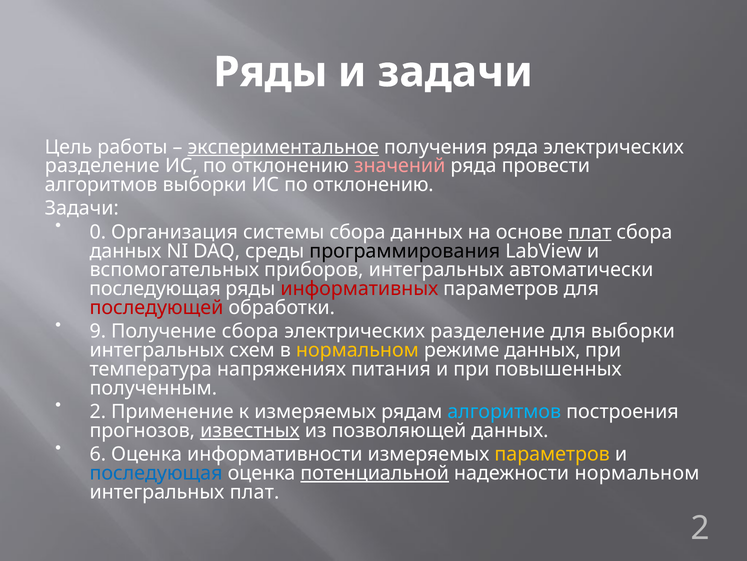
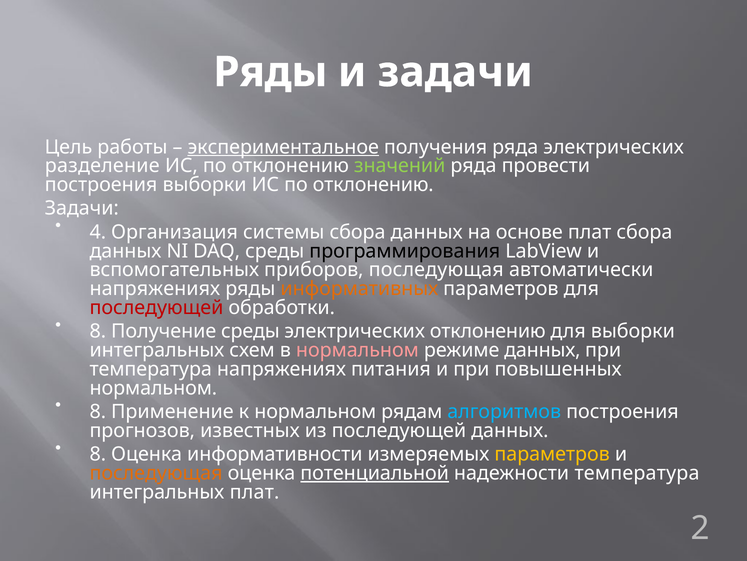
значений colour: pink -> light green (400, 166)
алгоритмов: алгоритмов -> построения (101, 185)
0: 0 -> 4 (98, 232)
плат underline: present -> none (590, 232)
приборов интегральных: интегральных -> последующая (436, 270)
последующая: последующая -> напряжениях (155, 288)
информативных colour: red -> orange (359, 288)
9: 9 -> 8 (98, 331)
Получение сбора: сбора -> среды (250, 331)
разделение: разделение -> отклонению (488, 331)
нормальном colour: yellow -> pink (357, 350)
полученным: полученным -> нормальном (153, 388)
2: 2 -> 8 (98, 411)
к измеряемых: измеряемых -> нормальном (315, 411)
известных underline: present -> none (250, 430)
из позволяющей: позволяющей -> последующей (399, 430)
6: 6 -> 8 (98, 454)
последующая colour: blue -> orange (156, 473)
надежности нормальном: нормальном -> температура (637, 473)
